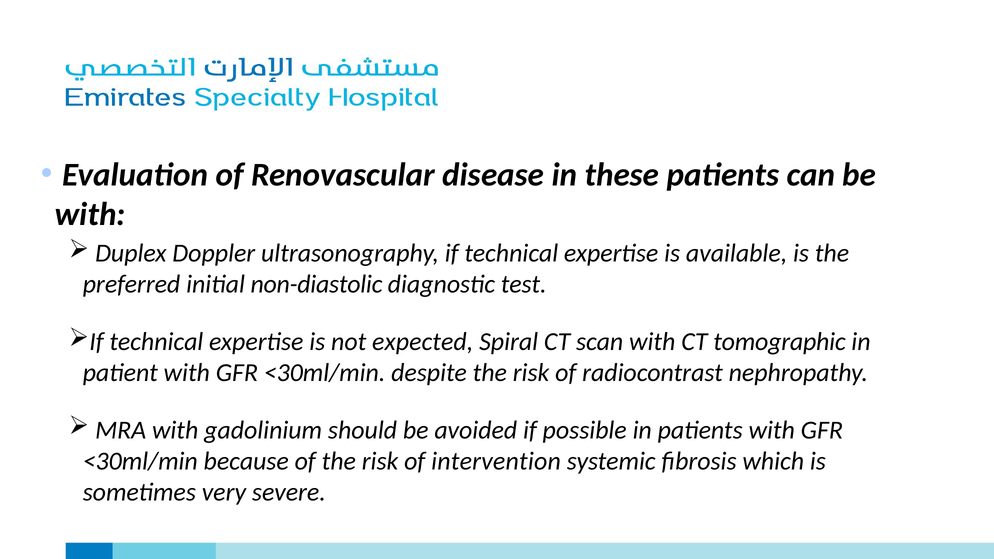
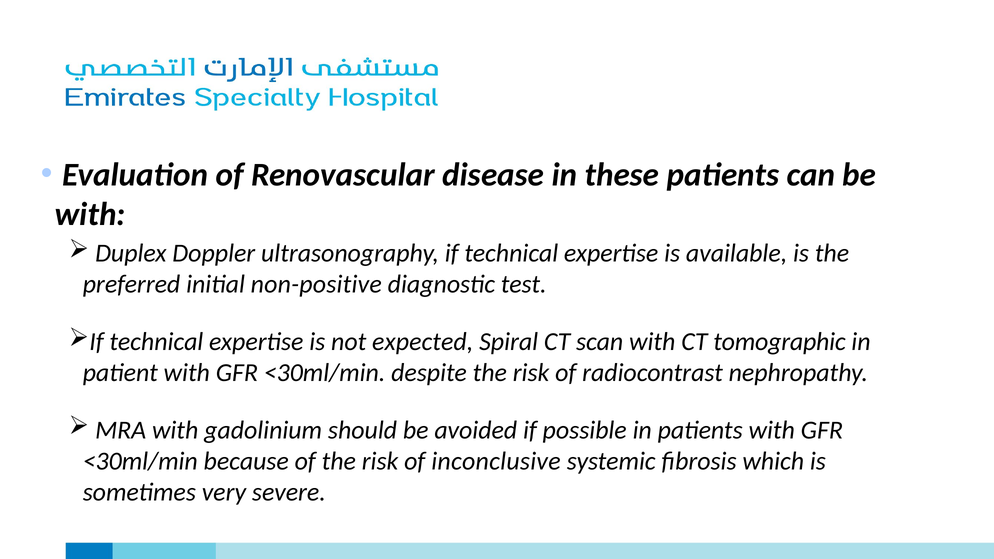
non-diastolic: non-diastolic -> non-positive (316, 284)
intervention: intervention -> inconclusive (496, 461)
